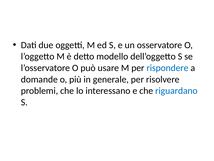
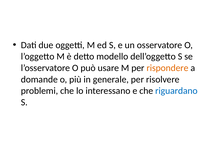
rispondere colour: blue -> orange (168, 68)
